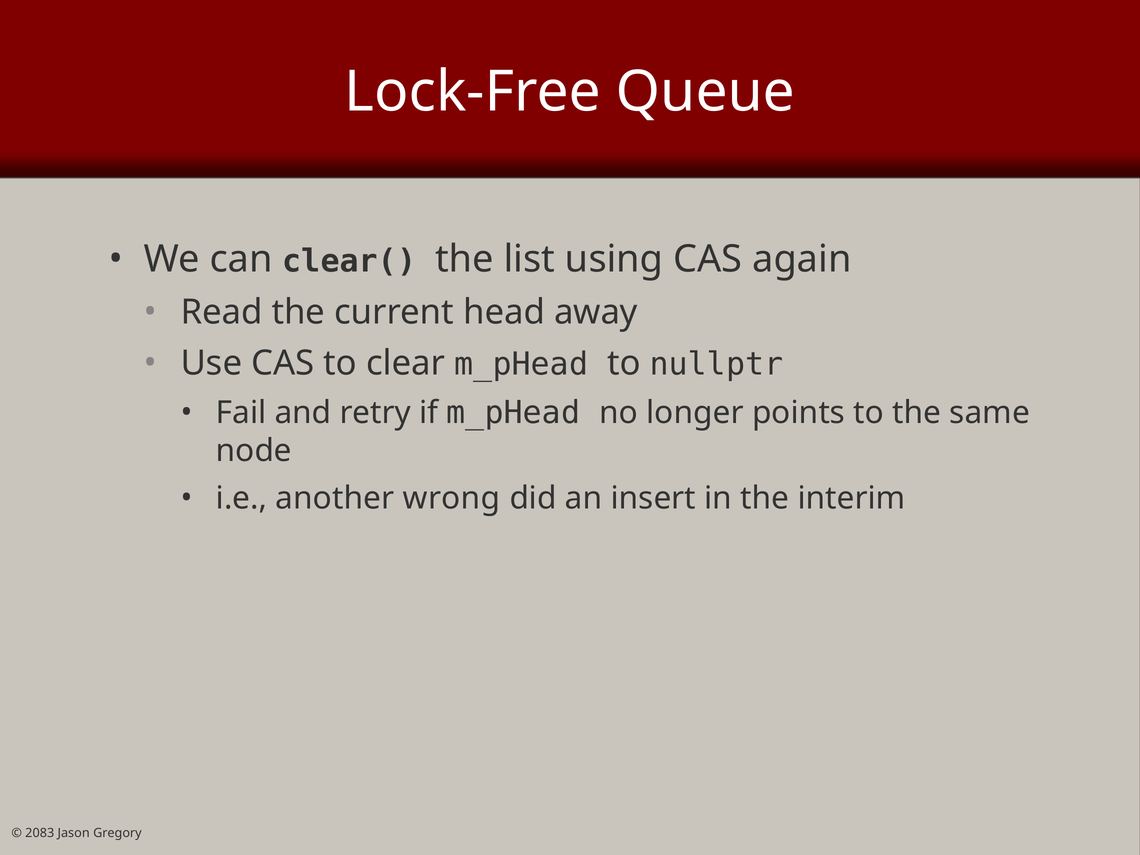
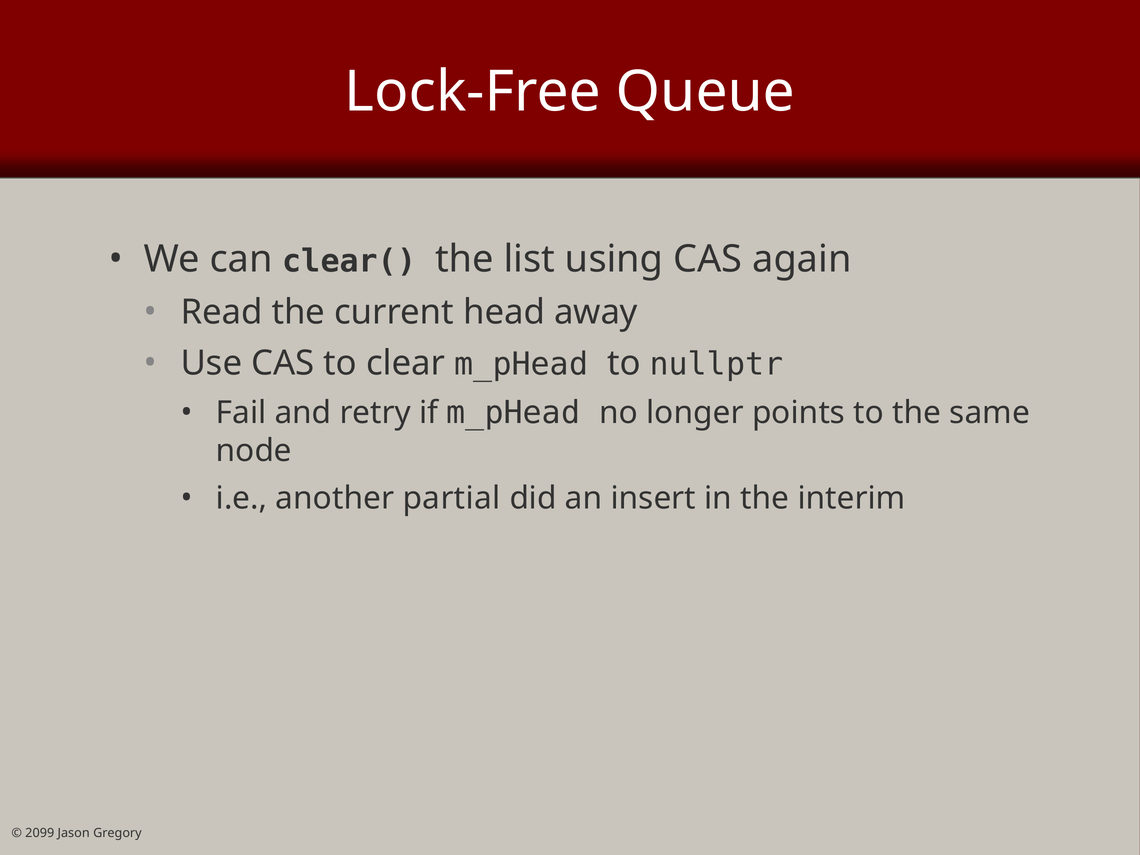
wrong: wrong -> partial (452, 498)
2083: 2083 -> 2099 (40, 833)
